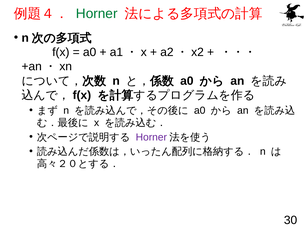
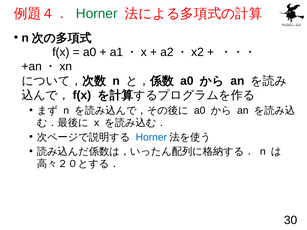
Horner colour: purple -> blue (151, 137)
